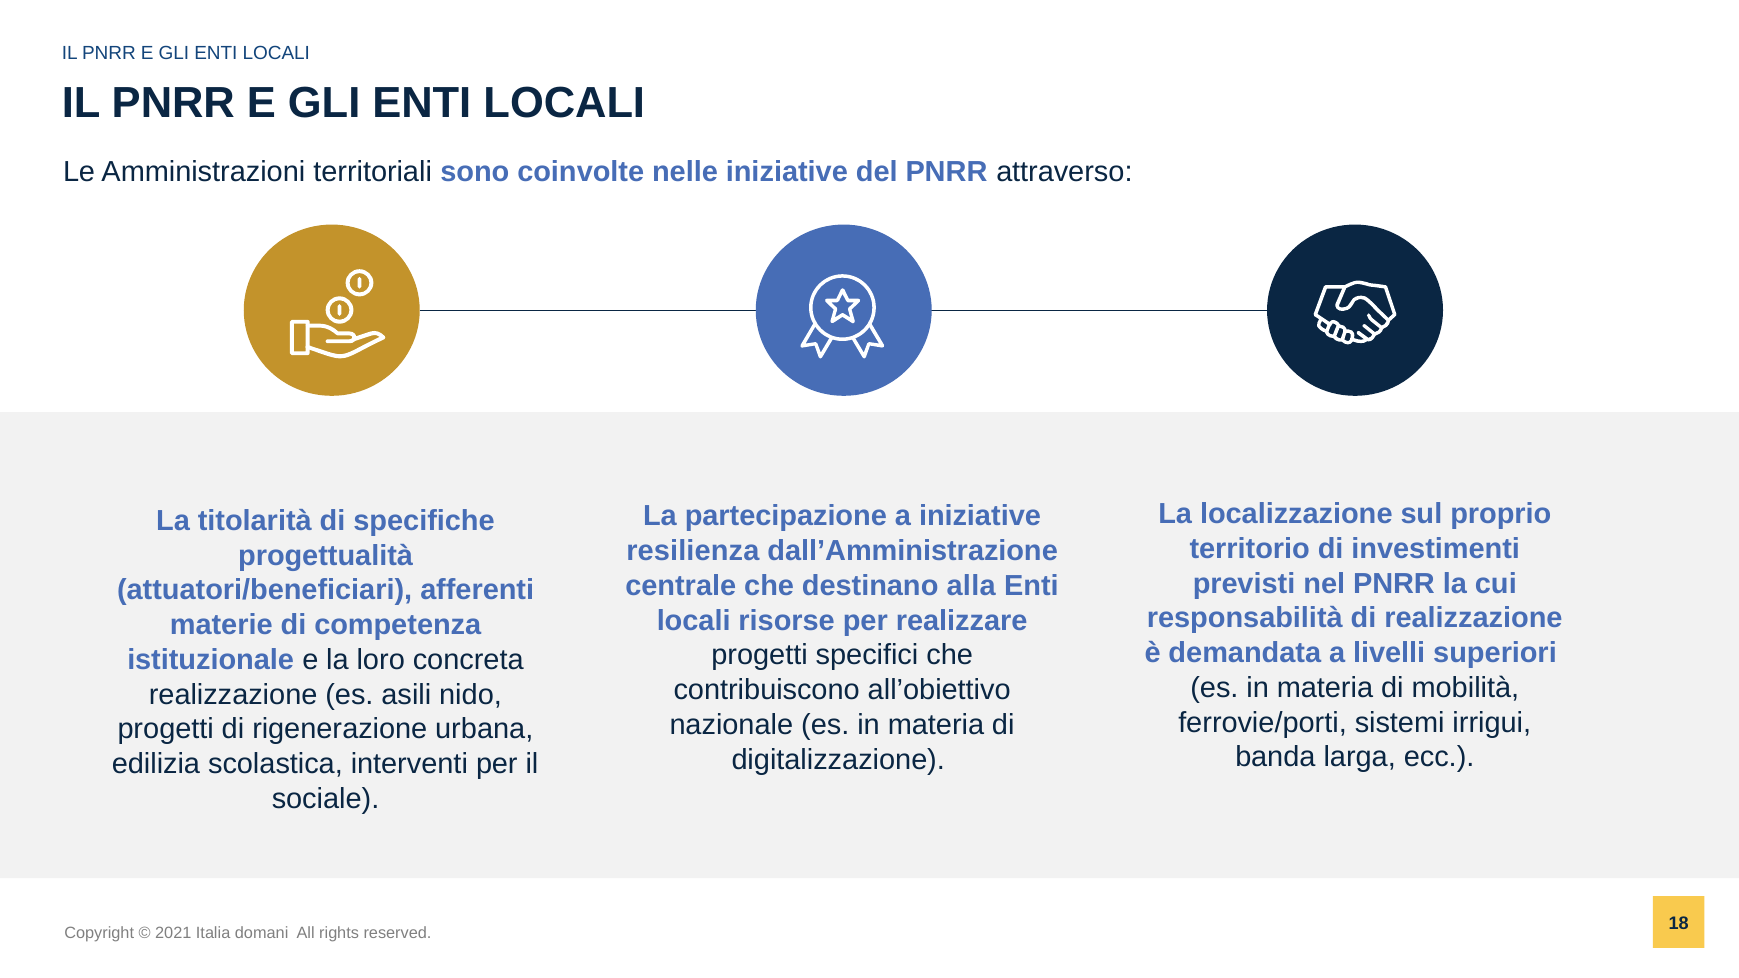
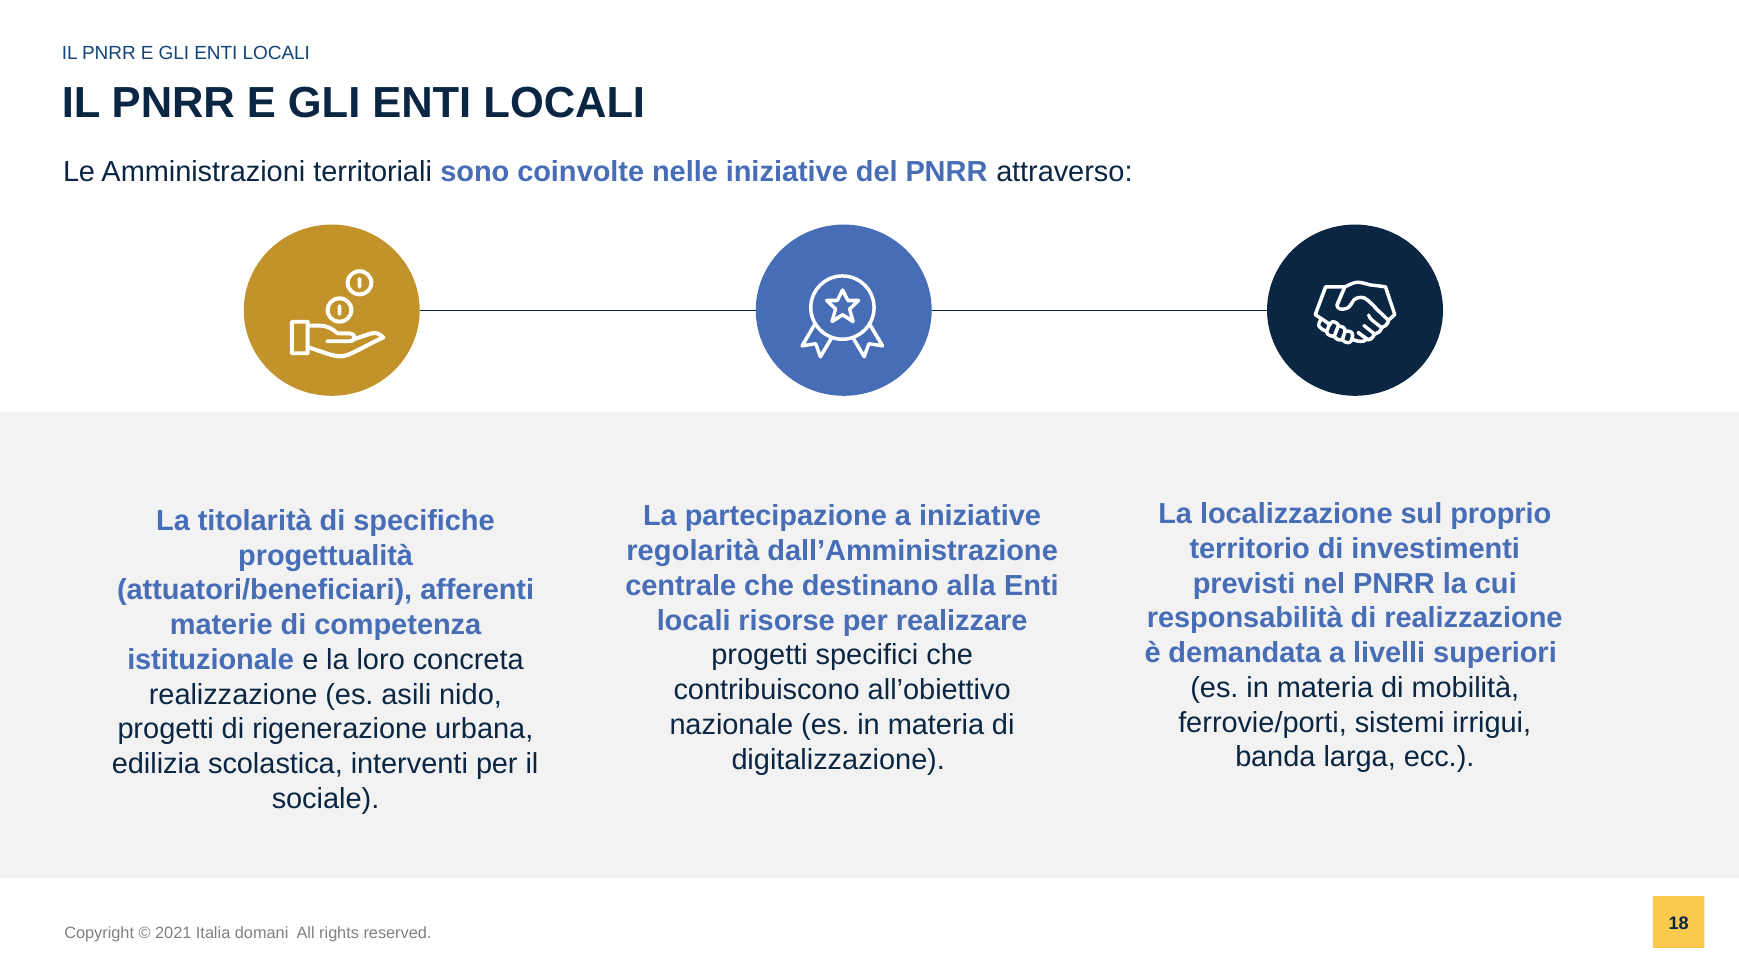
resilienza: resilienza -> regolarità (693, 551)
